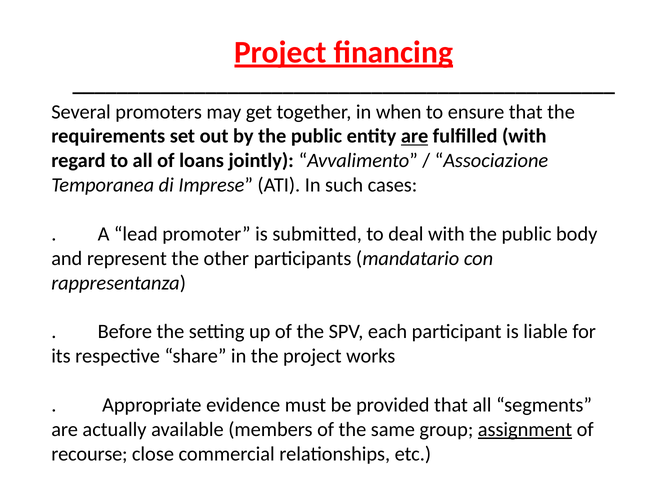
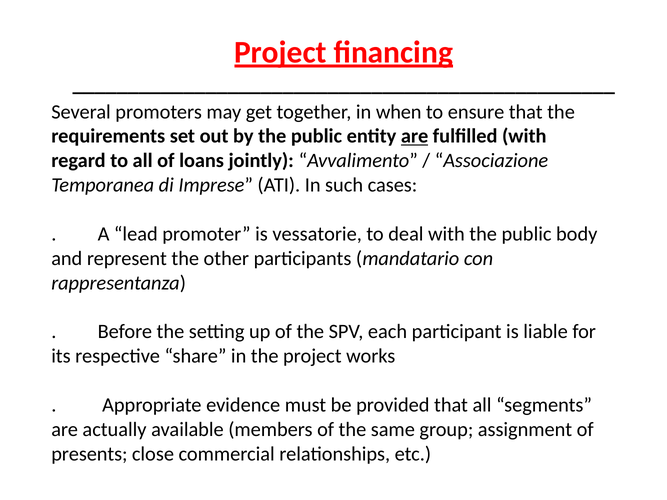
submitted: submitted -> vessatorie (317, 234)
assignment underline: present -> none (525, 430)
recourse: recourse -> presents (89, 454)
